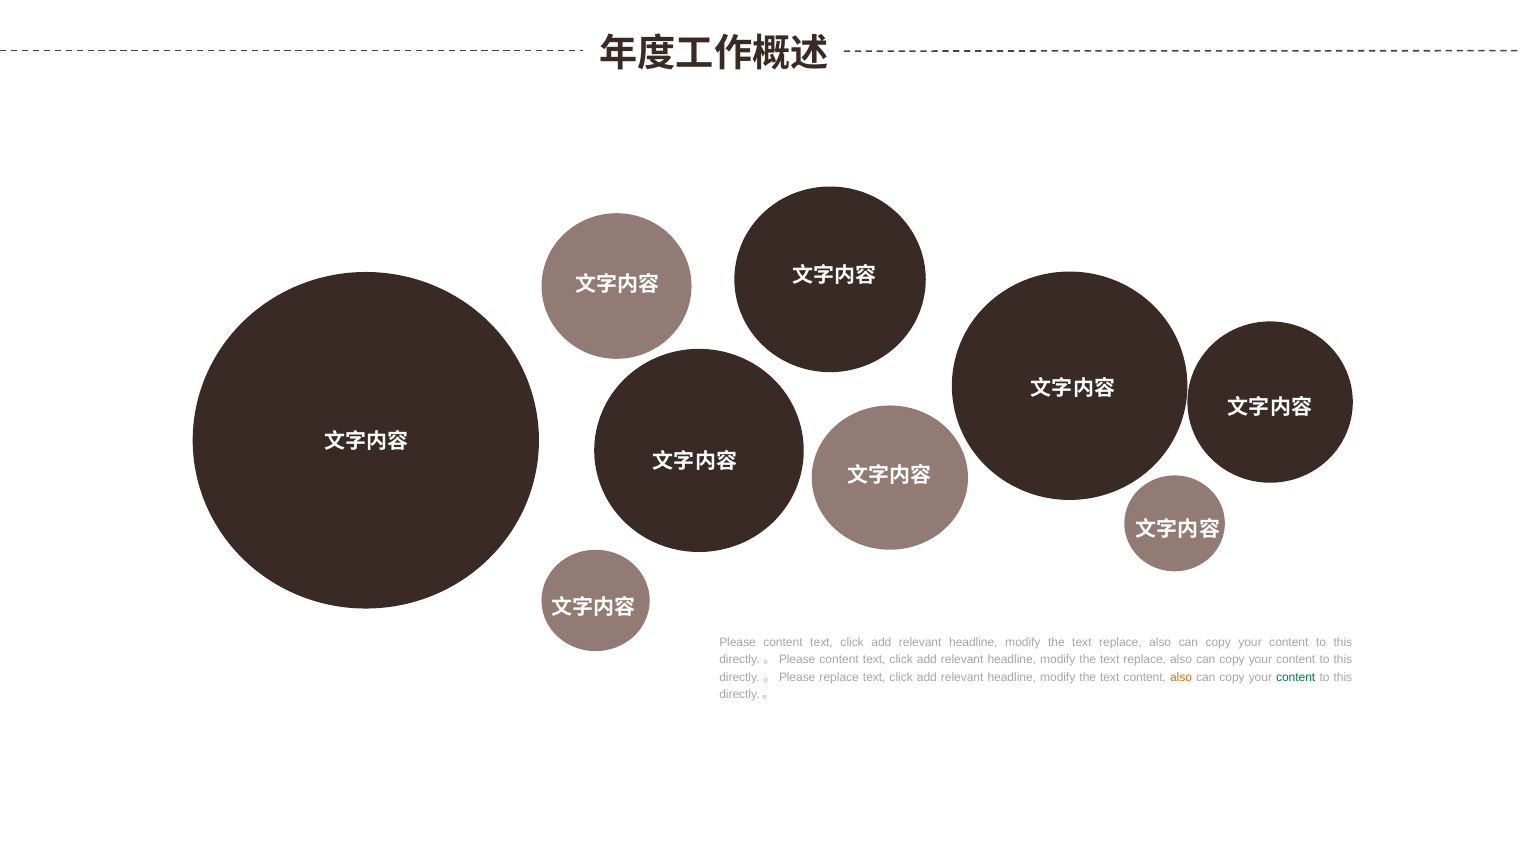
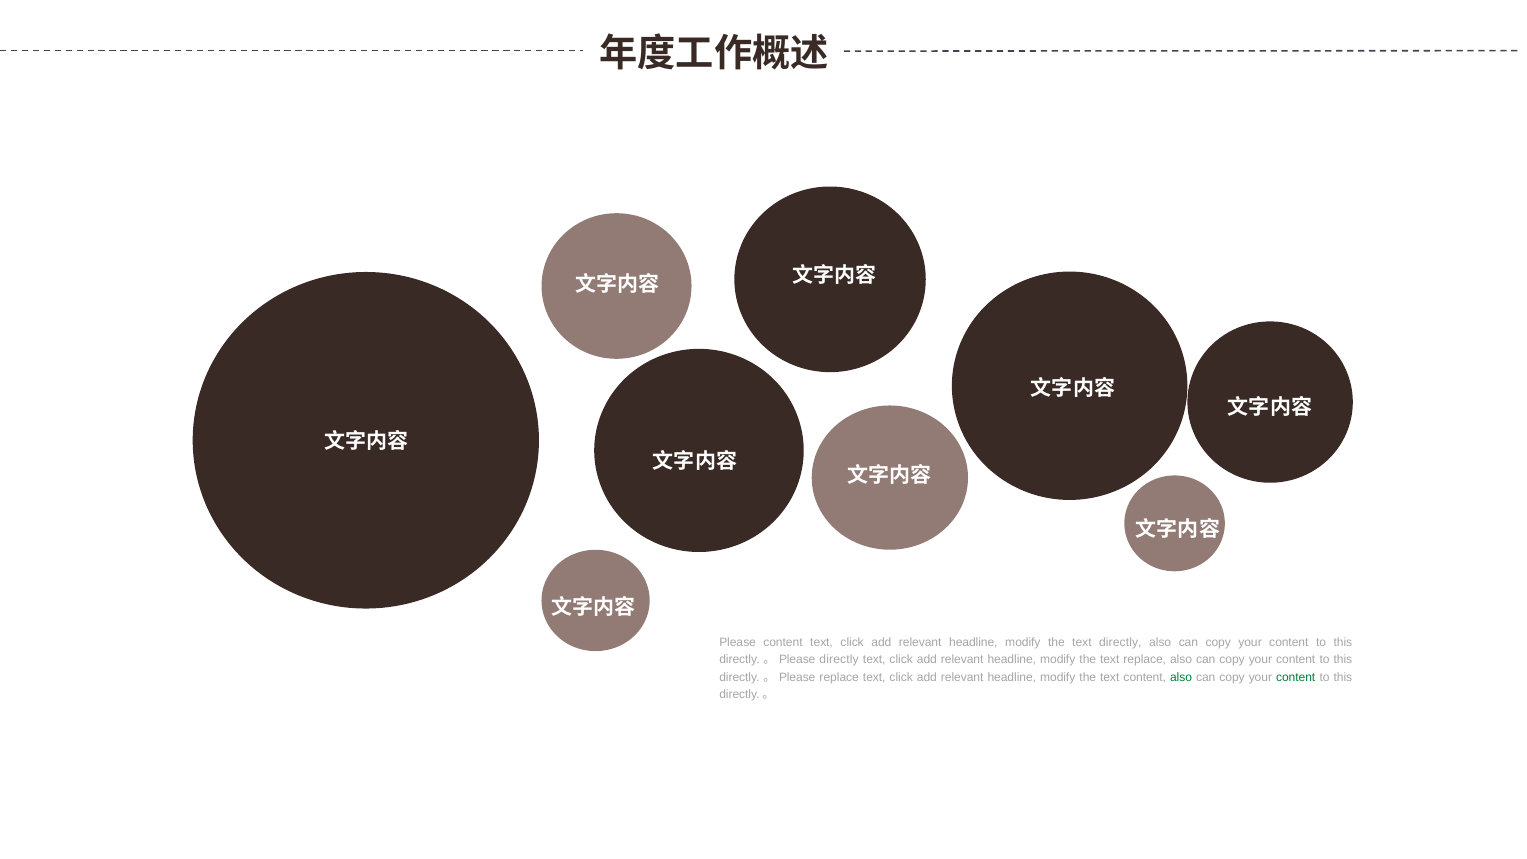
replace: replace -> directly (1120, 643)
content: content -> directly (839, 660)
also colour: orange -> green (1181, 678)
